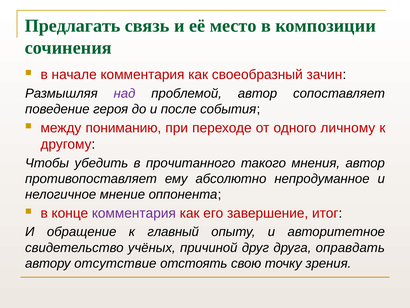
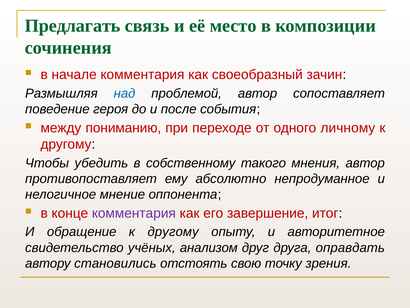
над colour: purple -> blue (124, 93)
прочитанного: прочитанного -> собственному (191, 163)
обращение к главный: главный -> другому (173, 232)
причиной: причиной -> анализом (209, 247)
отсутствие: отсутствие -> становились (115, 263)
